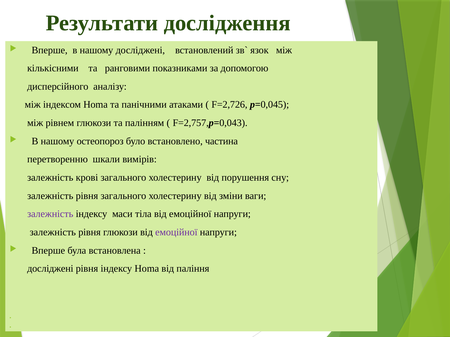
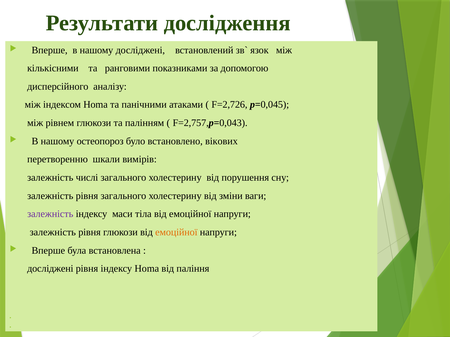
частина: частина -> вікових (221, 141)
крові: крові -> числі (87, 178)
емоційної colour: purple -> orange (176, 233)
